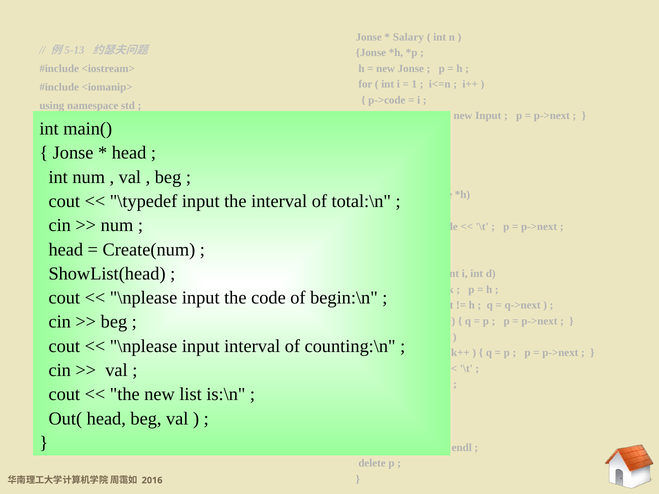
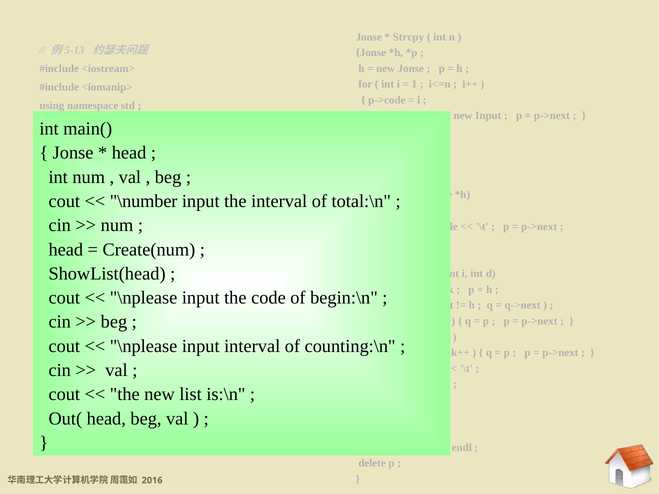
Salary: Salary -> Strcpy (408, 37)
\typedef: \typedef -> \number (144, 201)
